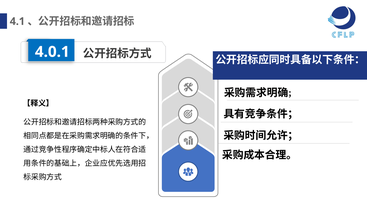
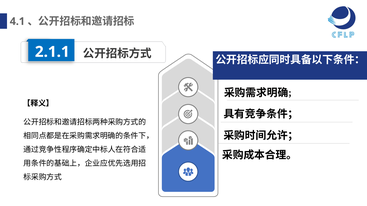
4.0.1: 4.0.1 -> 2.1.1 (52, 52)
